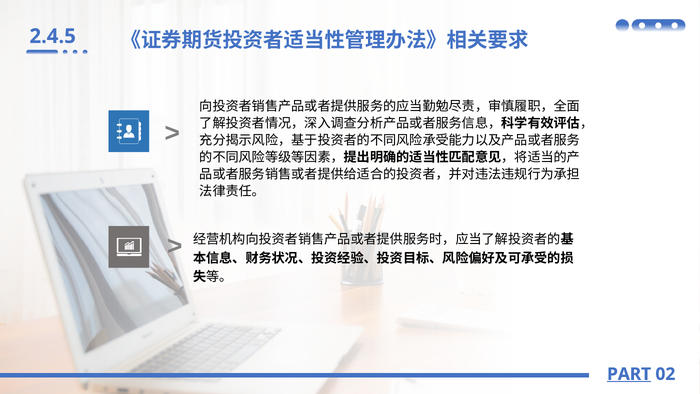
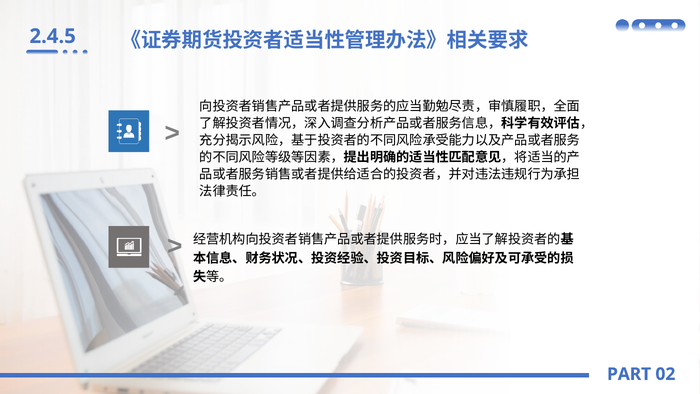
PART underline: present -> none (629, 374)
